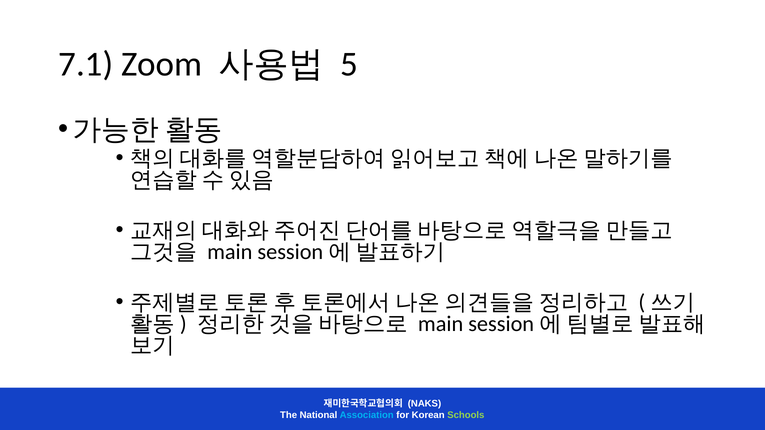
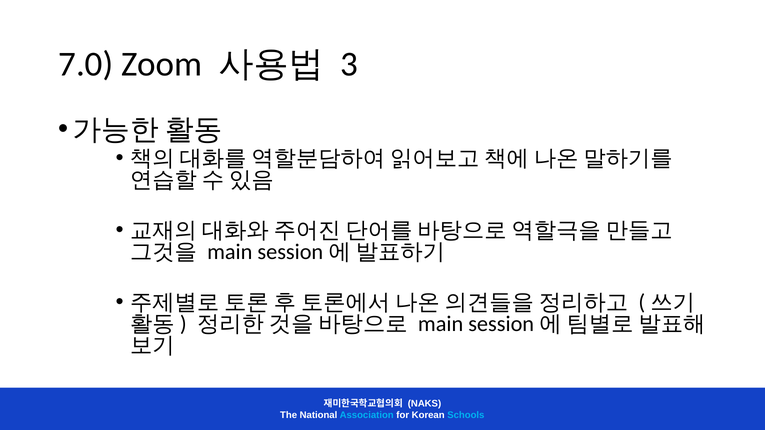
7.1: 7.1 -> 7.0 (86, 64)
5: 5 -> 3 (349, 64)
Schools colour: light green -> light blue (466, 416)
